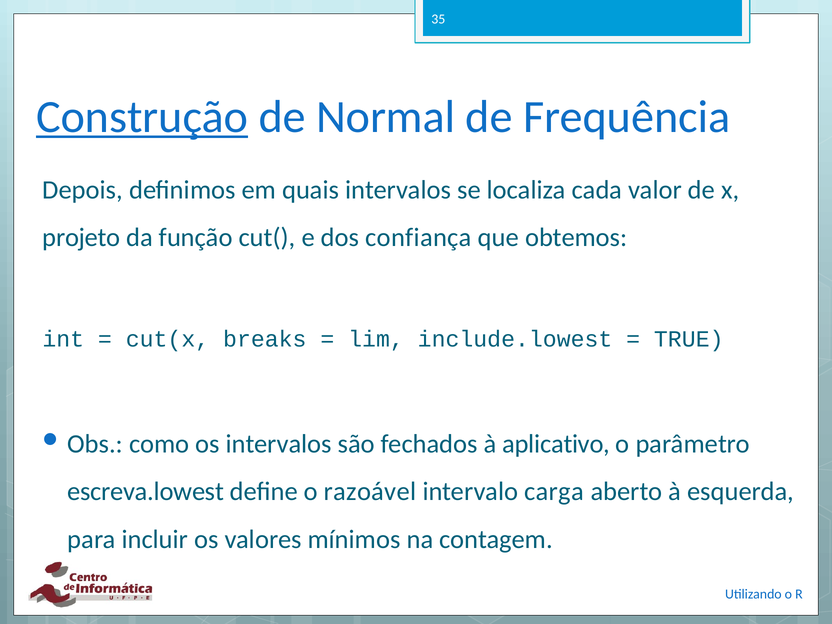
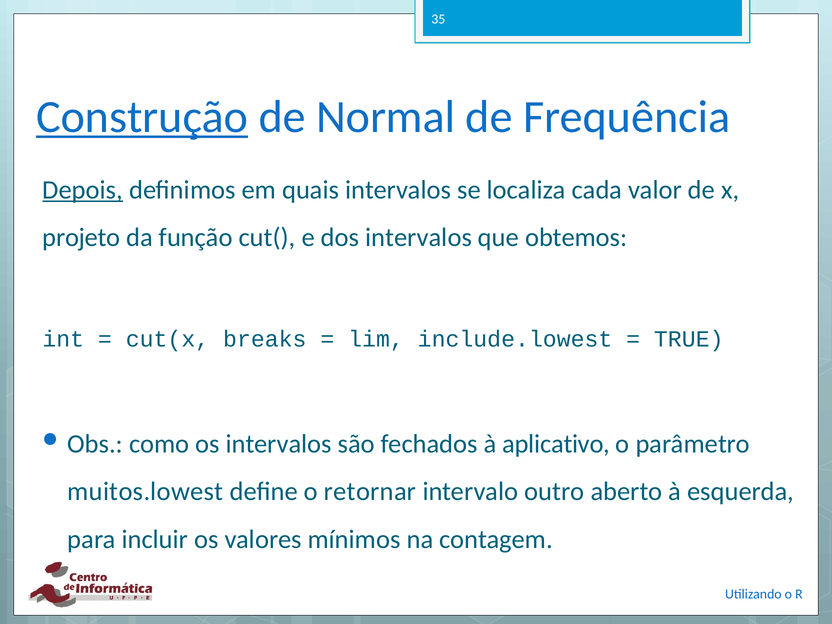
Depois underline: none -> present (83, 190)
dos confiança: confiança -> intervalos (419, 238)
escreva.lowest: escreva.lowest -> muitos.lowest (145, 492)
razoável: razoável -> retornar (370, 492)
carga: carga -> outro (554, 492)
